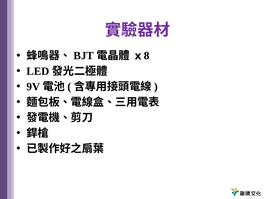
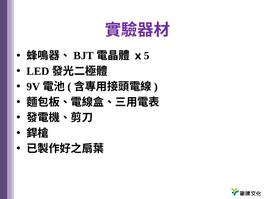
8: 8 -> 5 (147, 56)
